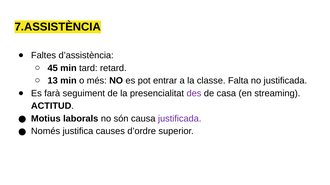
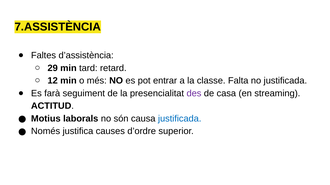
45: 45 -> 29 (53, 68)
13: 13 -> 12 (53, 81)
justificada colour: purple -> blue (180, 119)
